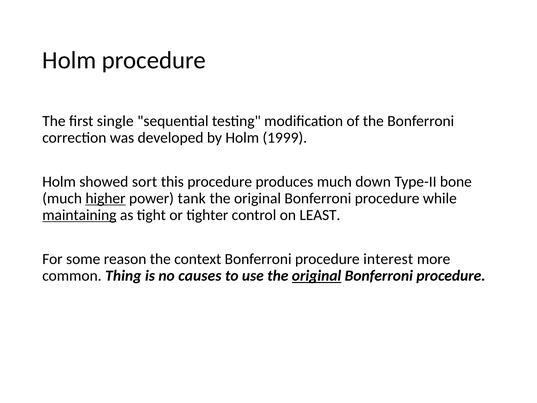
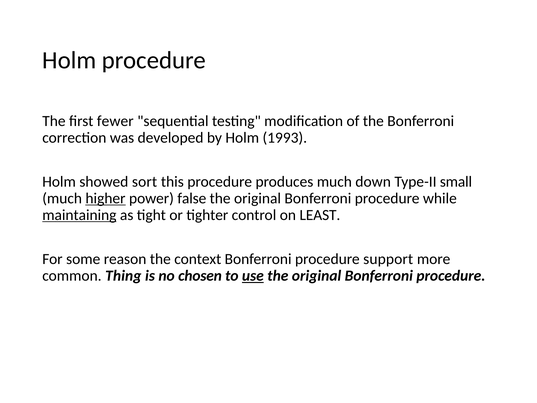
single: single -> fewer (115, 121)
1999: 1999 -> 1993 (285, 138)
bone: bone -> small (456, 182)
tank: tank -> false (192, 198)
interest: interest -> support (388, 259)
causes: causes -> chosen (200, 276)
use underline: none -> present (253, 276)
original underline: present -> none (317, 276)
